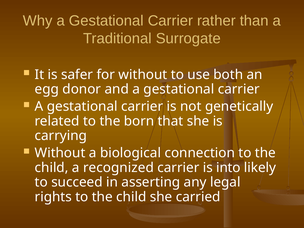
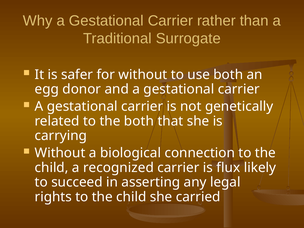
the born: born -> both (139, 121)
into: into -> flux (228, 168)
